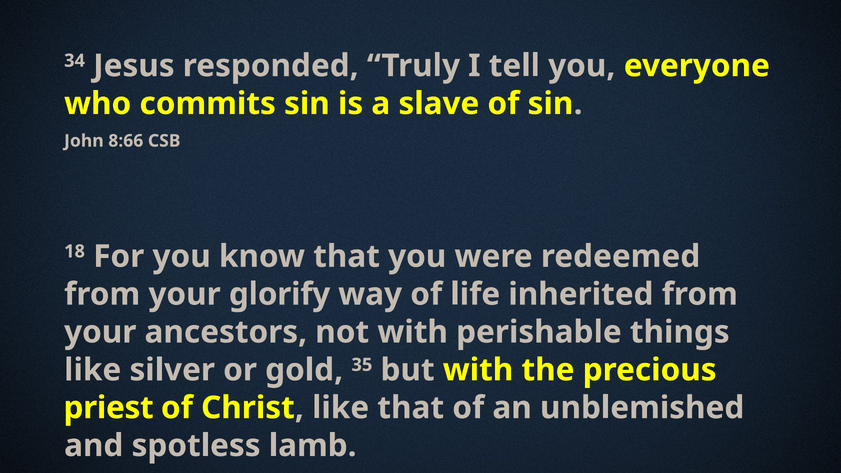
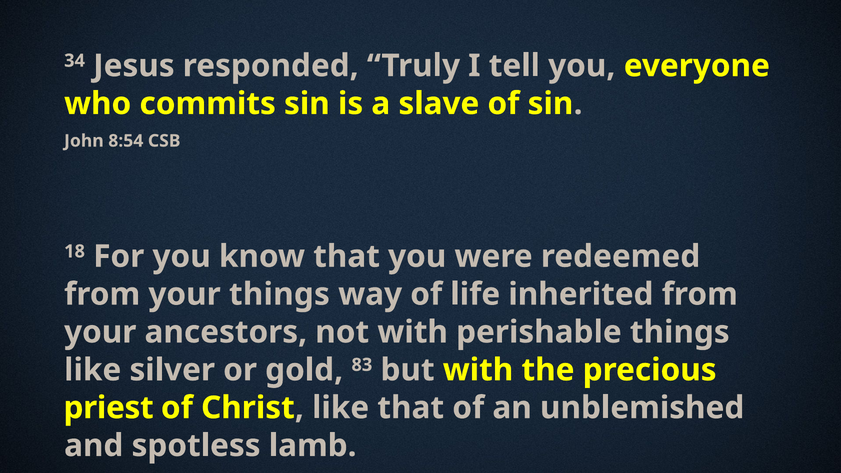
8:66: 8:66 -> 8:54 (126, 141)
your glorify: glorify -> things (279, 294)
35: 35 -> 83 (362, 365)
